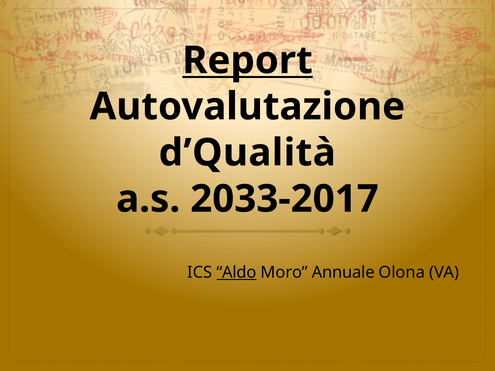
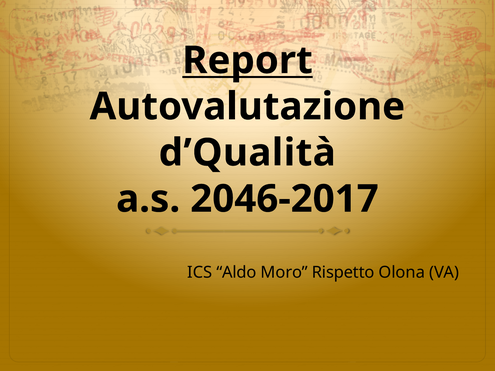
2033-2017: 2033-2017 -> 2046-2017 (284, 199)
Aldo underline: present -> none (237, 273)
Annuale: Annuale -> Rispetto (343, 273)
